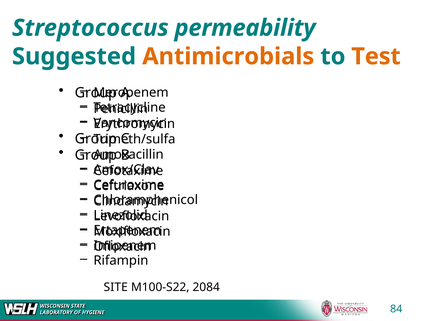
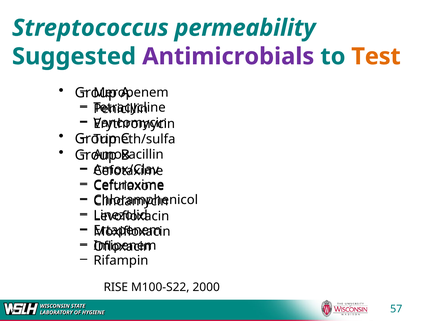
Antimicrobials colour: orange -> purple (228, 56)
SITE: SITE -> RISE (116, 287)
2084: 2084 -> 2000 (206, 287)
84: 84 -> 57 (396, 309)
